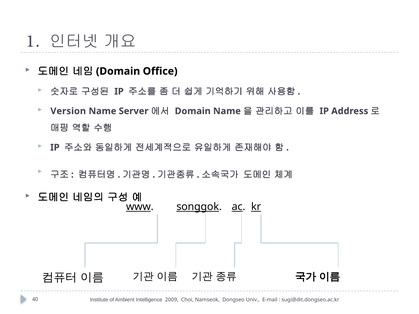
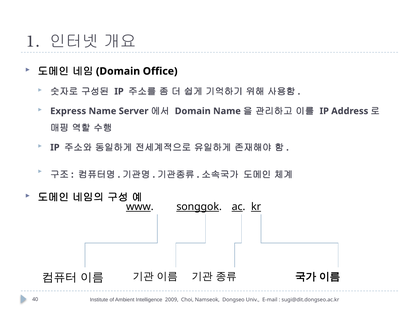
Version: Version -> Express (68, 111)
